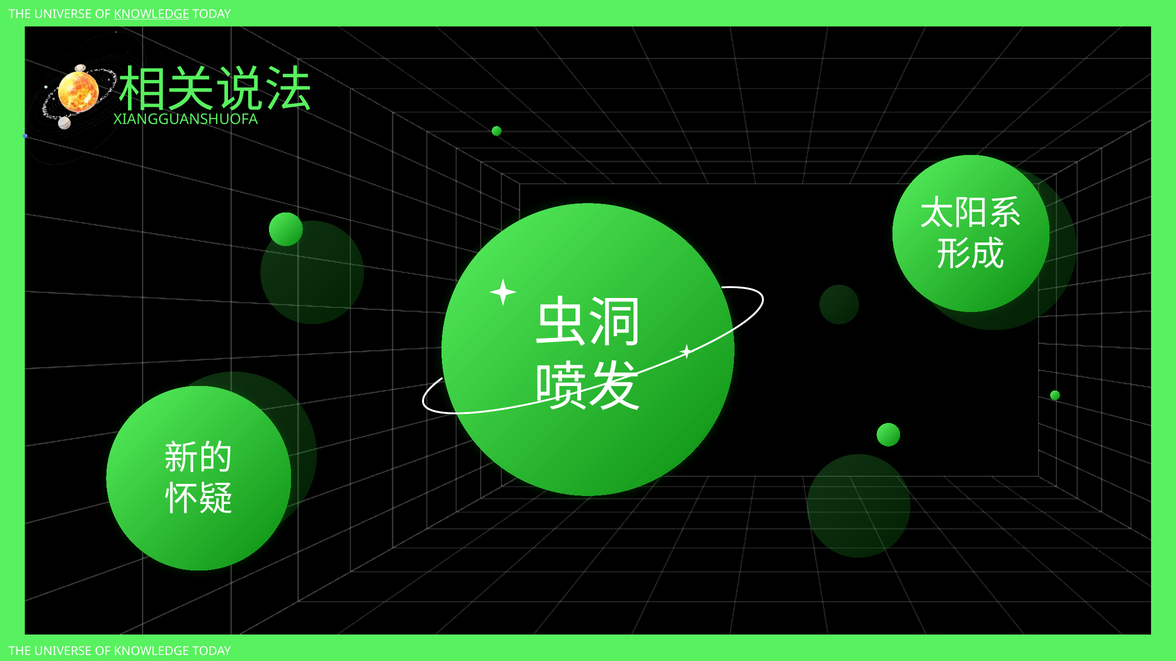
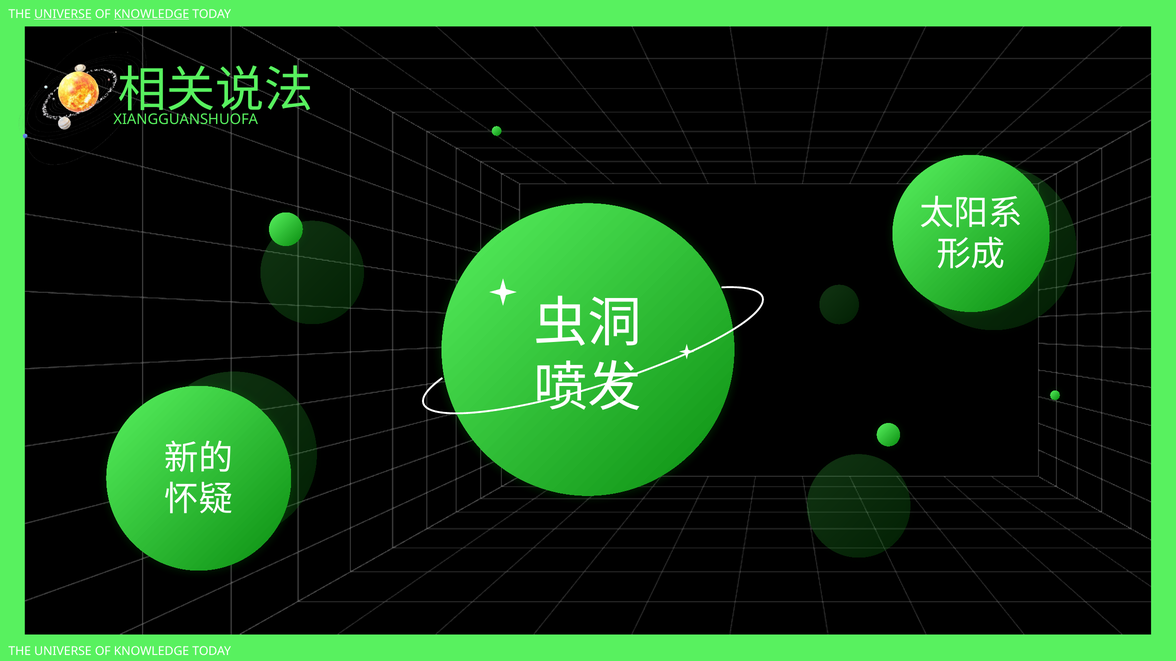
UNIVERSE underline: none -> present (63, 14)
